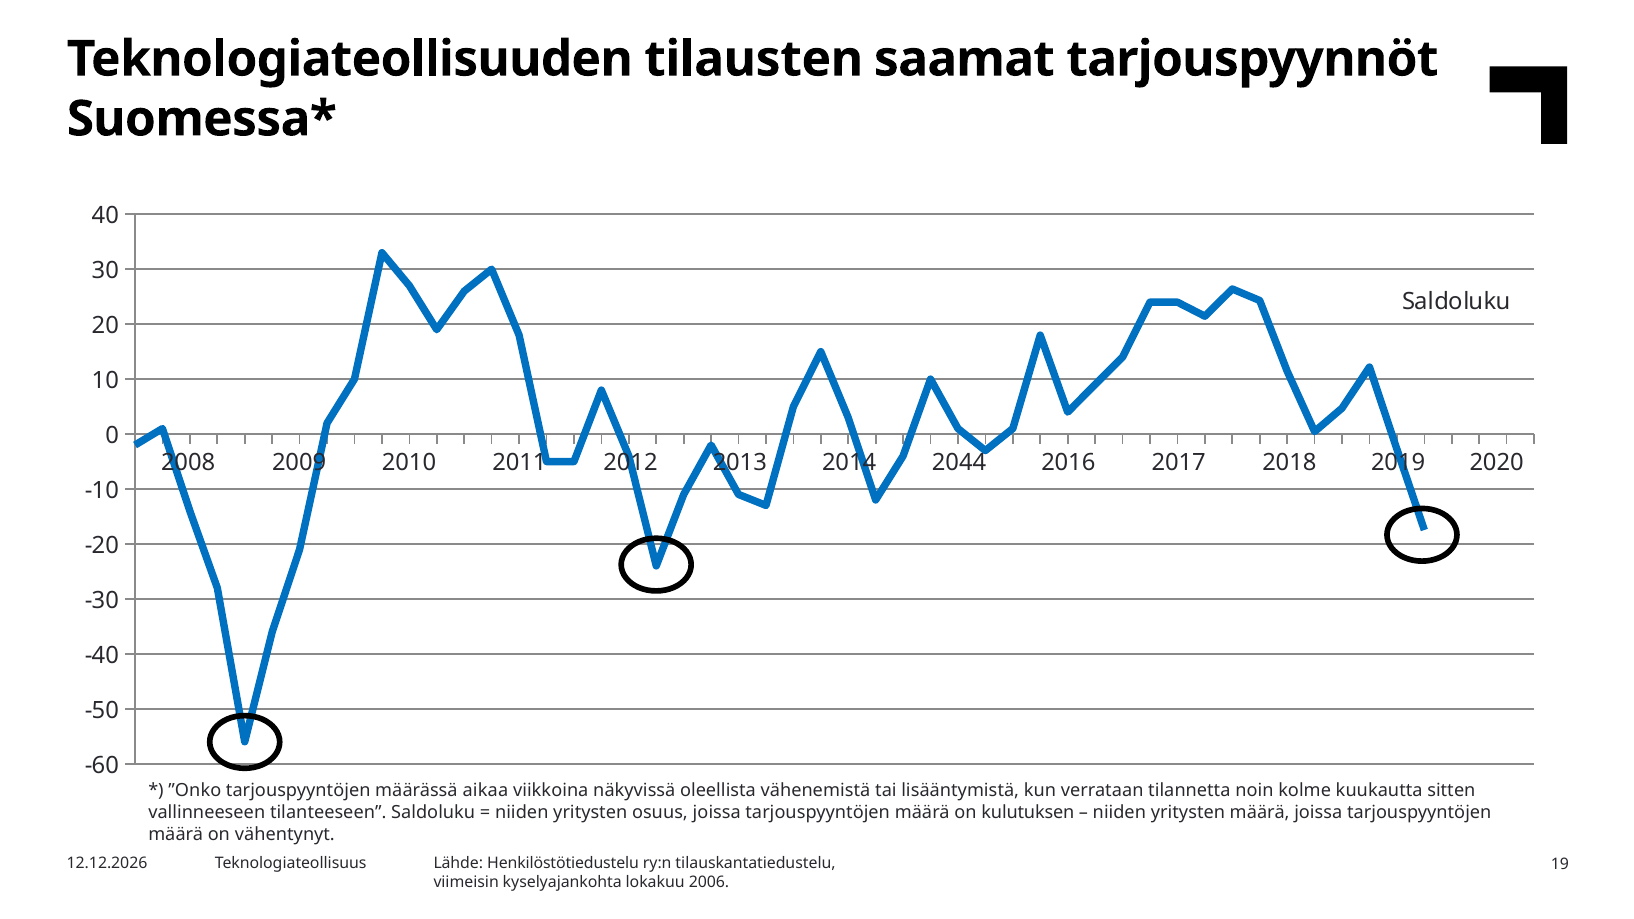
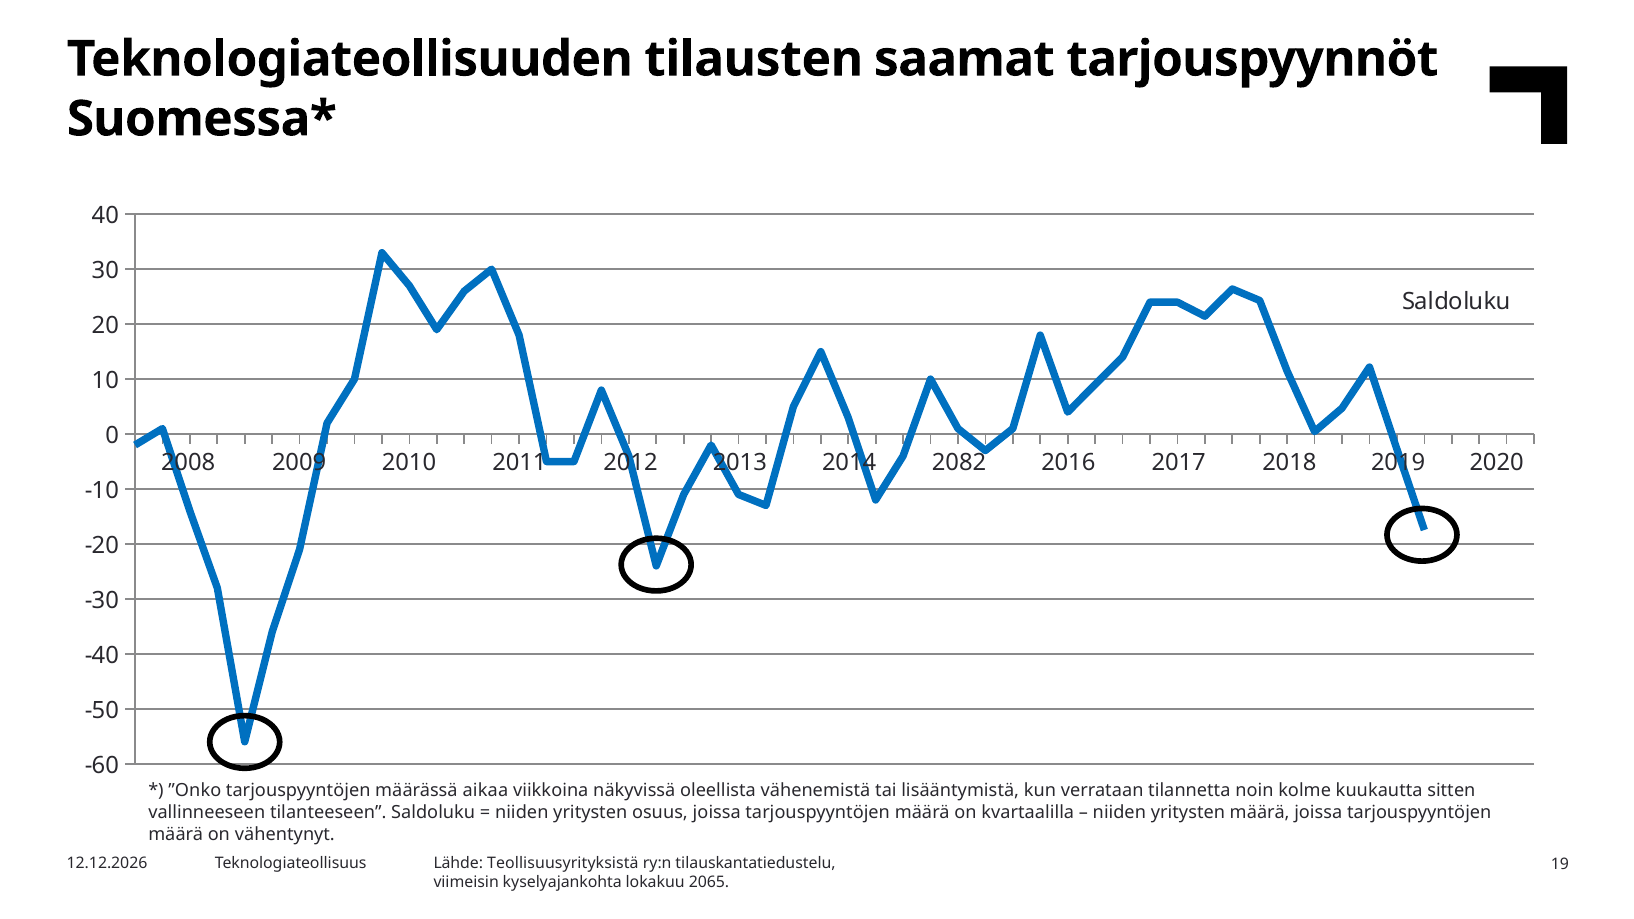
2044: 2044 -> 2082 (959, 463)
kulutuksen: kulutuksen -> kvartaalilla (1028, 813)
Henkilöstötiedustelu: Henkilöstötiedustelu -> Teollisuusyrityksistä (563, 864)
2006: 2006 -> 2065 (709, 883)
